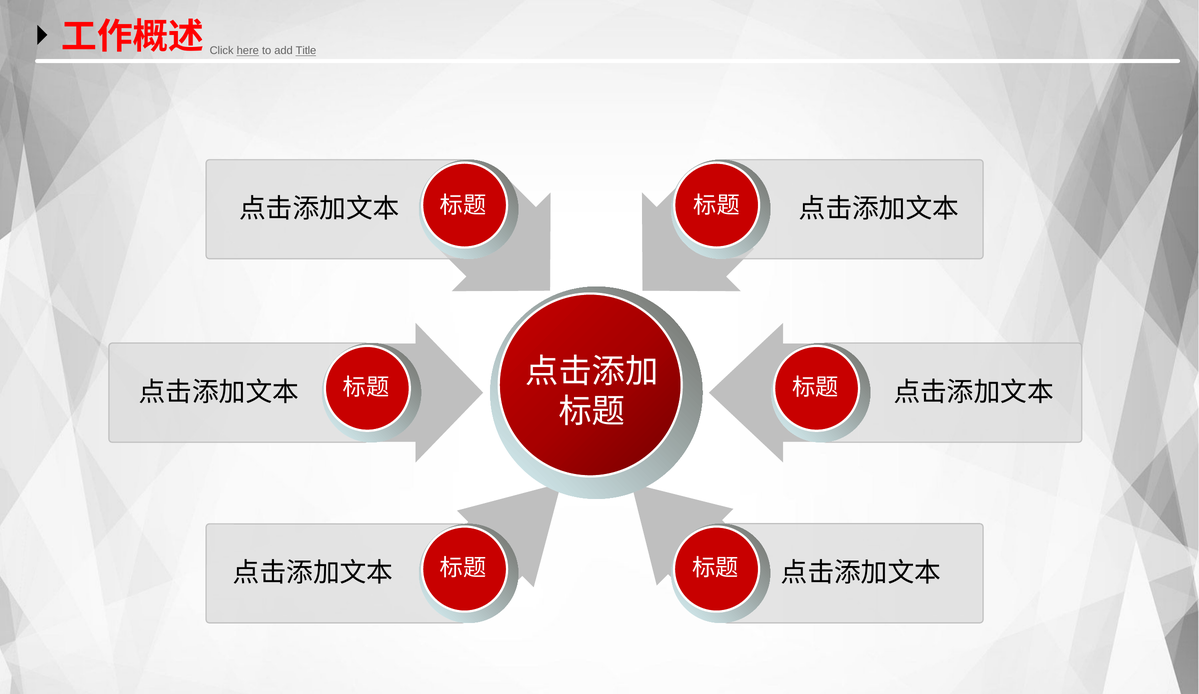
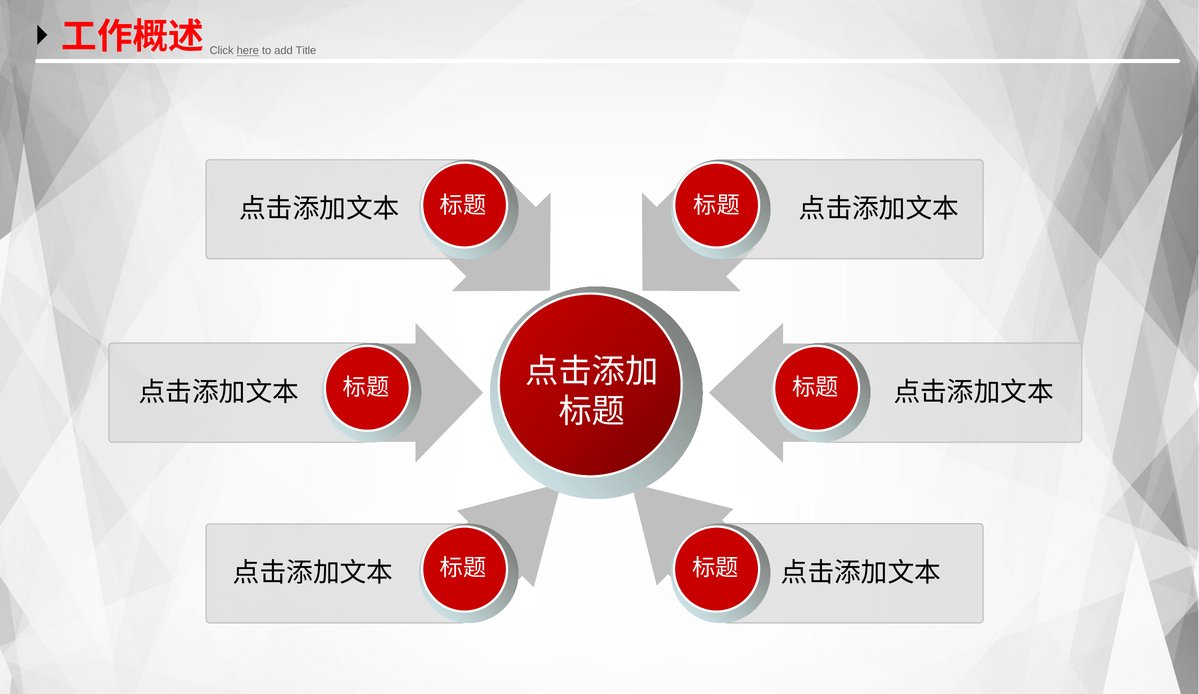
Title underline: present -> none (306, 51)
